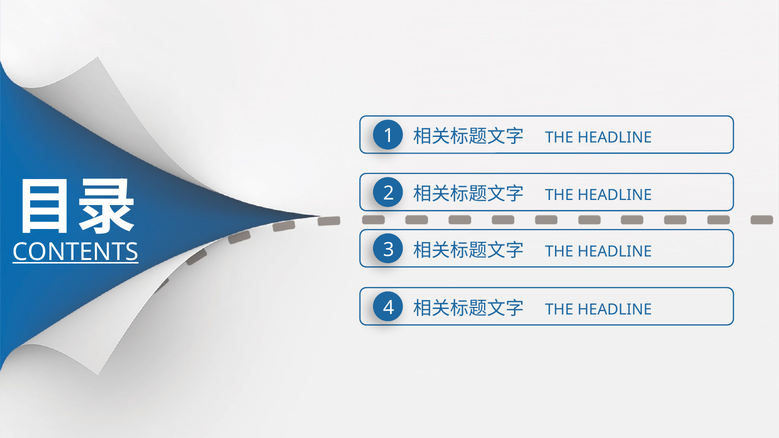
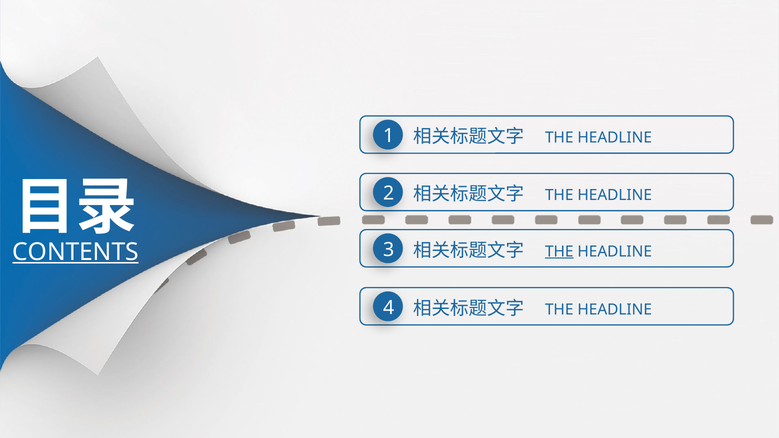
THE underline: none -> present (559, 252)
